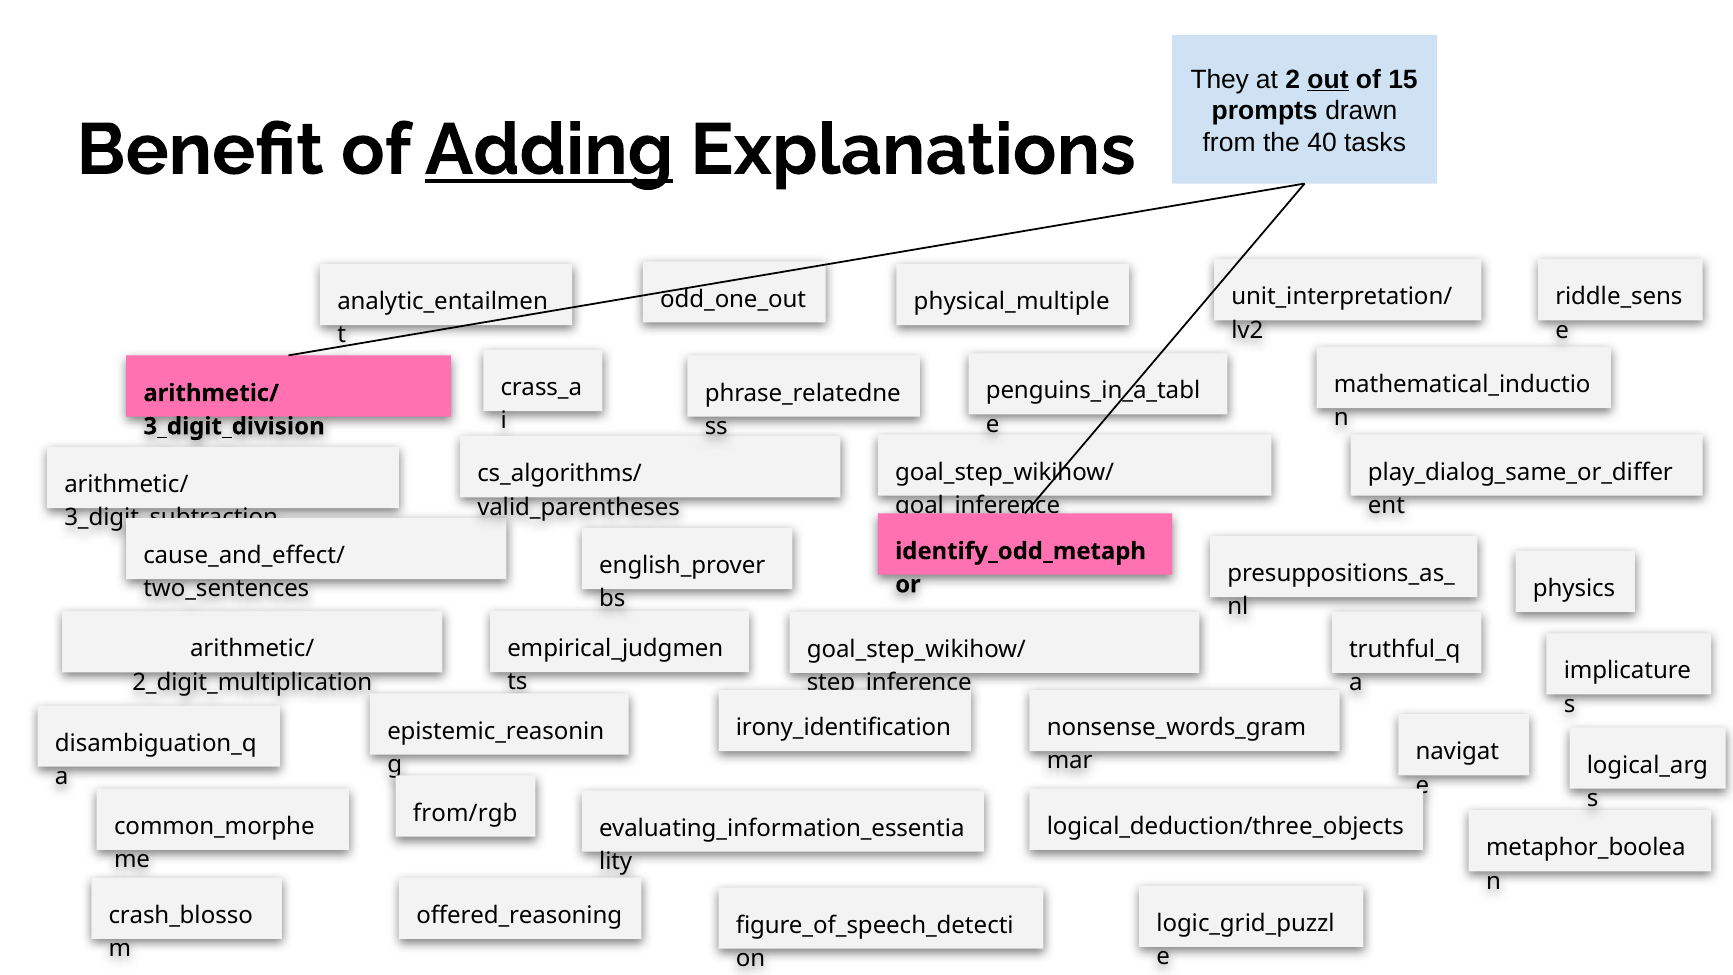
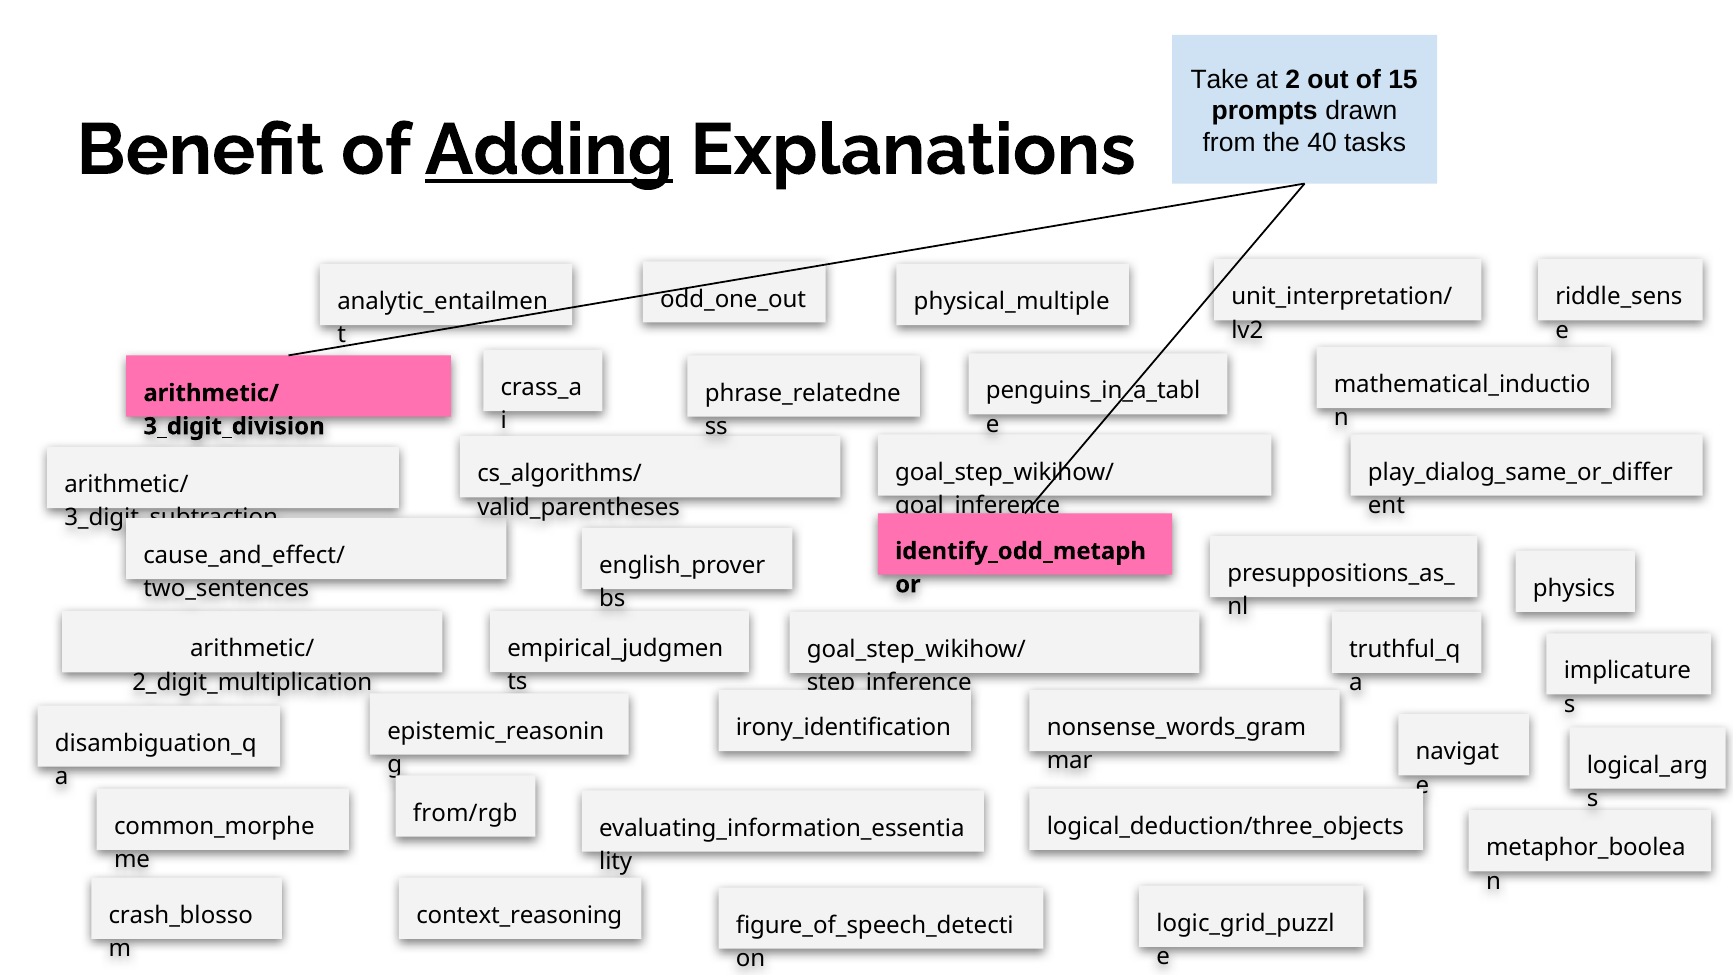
They: They -> Take (1220, 79)
out underline: present -> none (1328, 79)
offered_reasoning: offered_reasoning -> context_reasoning (519, 915)
